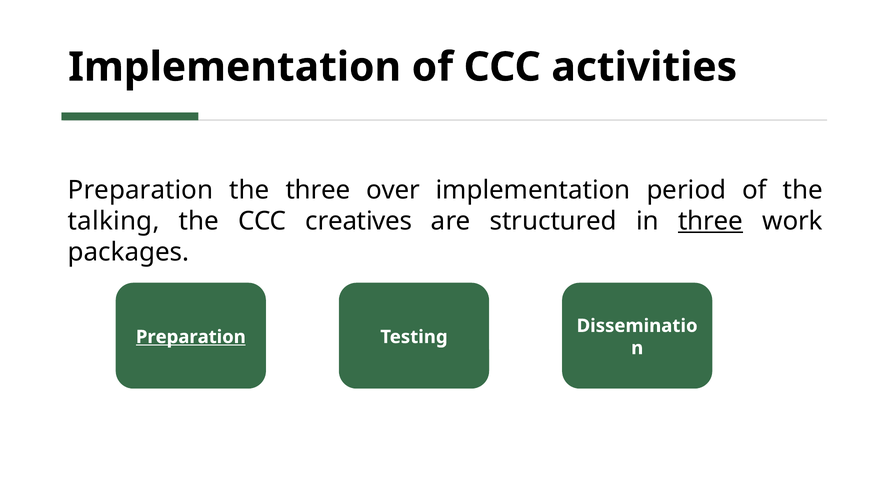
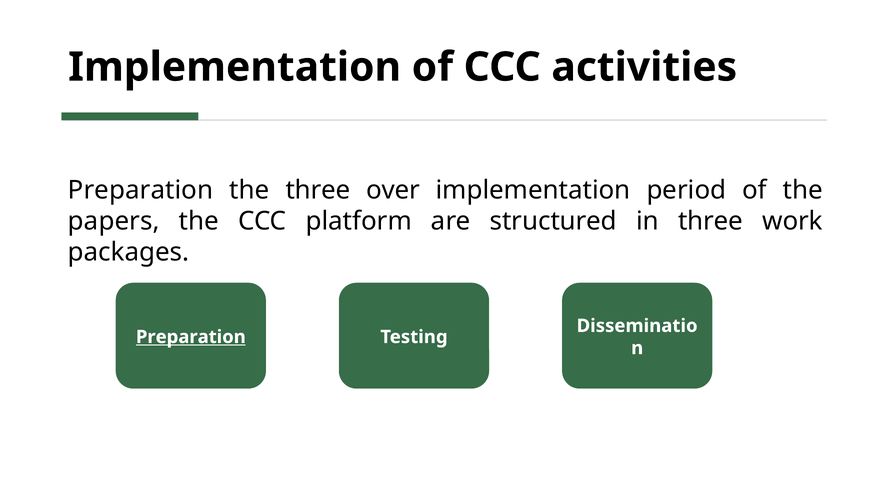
talking: talking -> papers (114, 221)
creatives: creatives -> platform (359, 221)
three underline: present -> none (711, 221)
